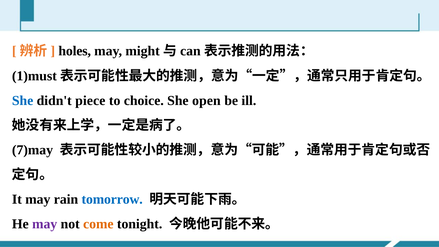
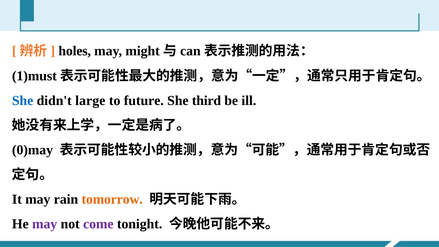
piece: piece -> large (90, 101)
choice: choice -> future (144, 101)
open: open -> third (207, 101)
7)may: 7)may -> 0)may (32, 150)
tomorrow colour: blue -> orange (112, 199)
come colour: orange -> purple (98, 224)
